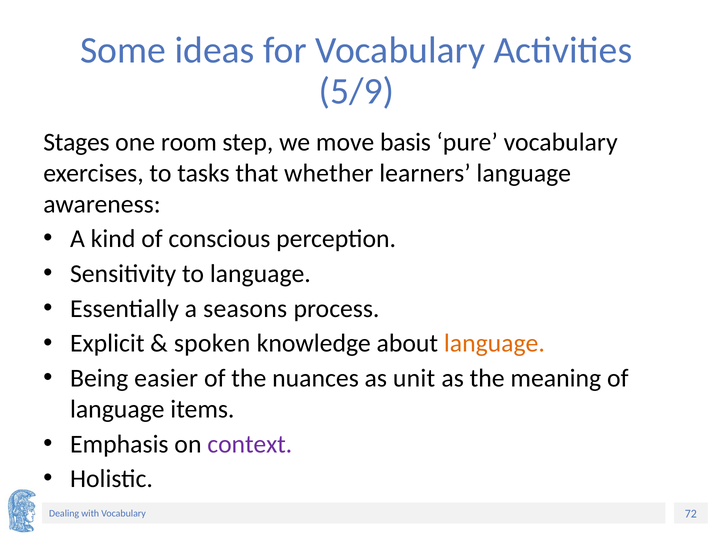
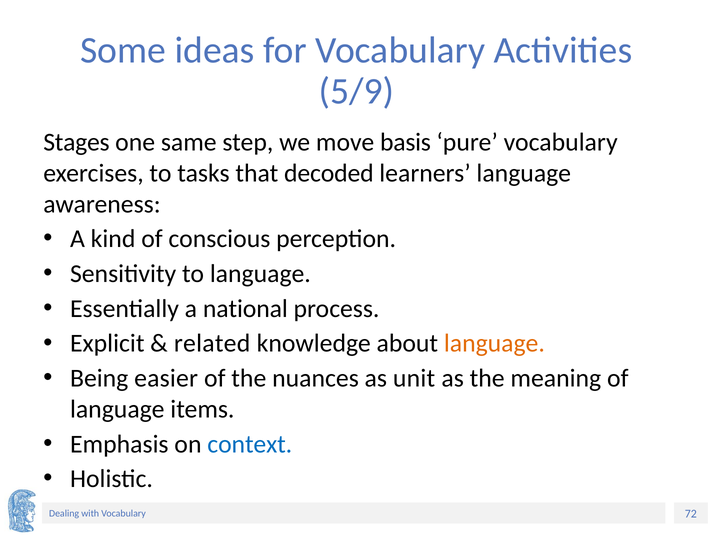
room: room -> same (189, 142)
whether: whether -> decoded (329, 173)
seasons: seasons -> national (245, 308)
spoken: spoken -> related (212, 343)
context colour: purple -> blue (250, 444)
